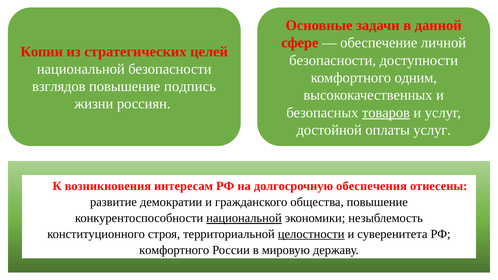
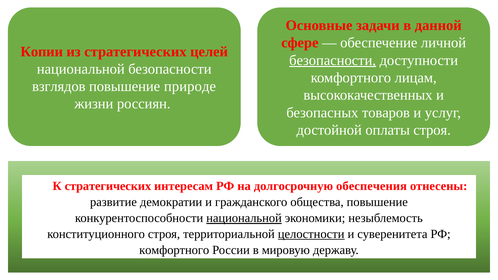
безопасности underline: none -> present (333, 60)
одним: одним -> лицам (416, 78)
подпись: подпись -> природе (190, 86)
товаров underline: present -> none (386, 113)
оплаты услуг: услуг -> строя (432, 130)
К возникновения: возникновения -> стратегических (108, 186)
